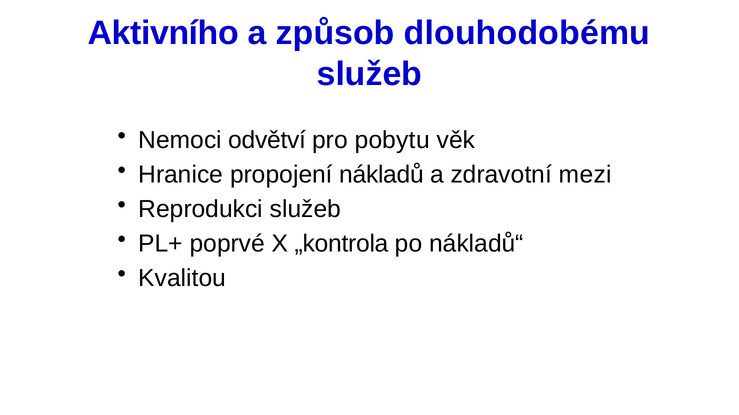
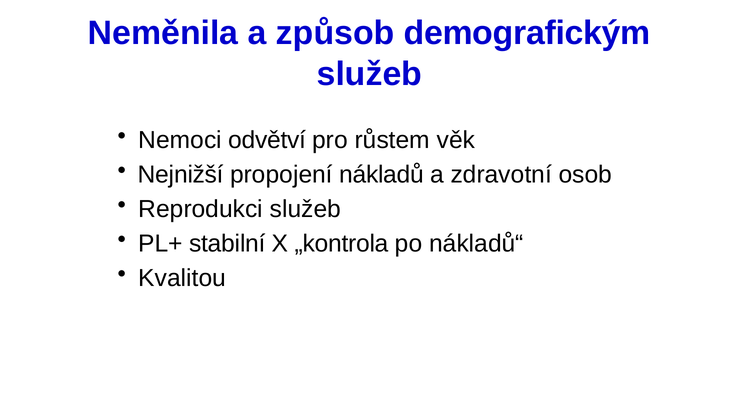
Aktivního: Aktivního -> Neměnila (163, 33)
dlouhodobému: dlouhodobému -> demografickým (527, 33)
pobytu: pobytu -> růstem (392, 140)
Hranice: Hranice -> Nejnižší (181, 175)
mezi: mezi -> osob (585, 175)
poprvé: poprvé -> stabilní (227, 244)
